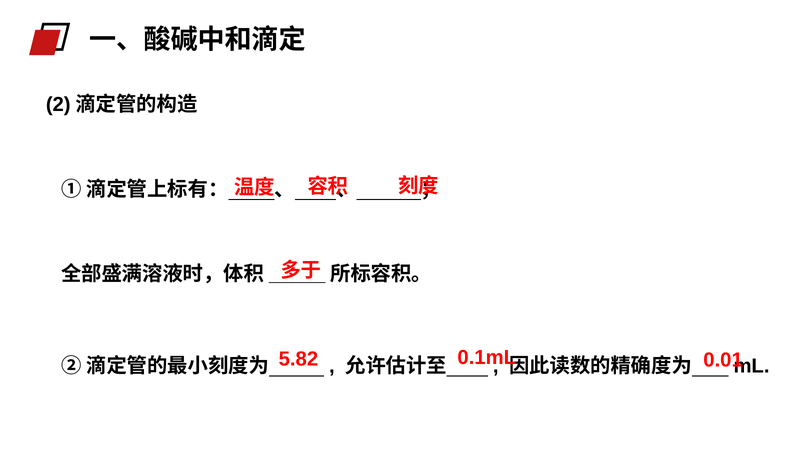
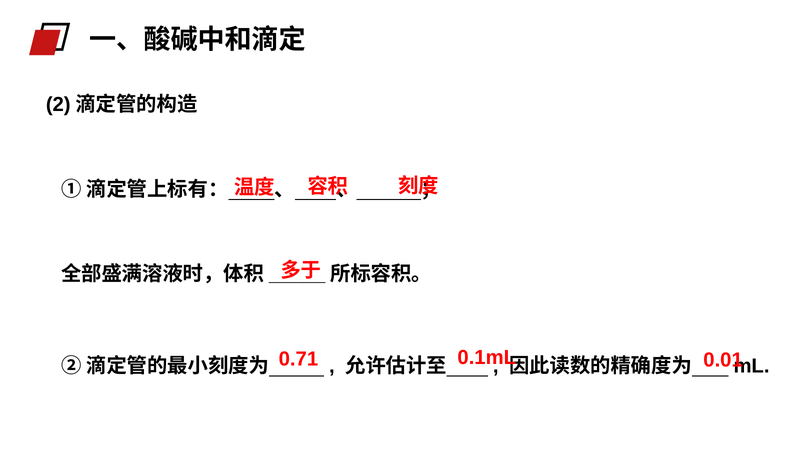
5.82: 5.82 -> 0.71 (298, 359)
